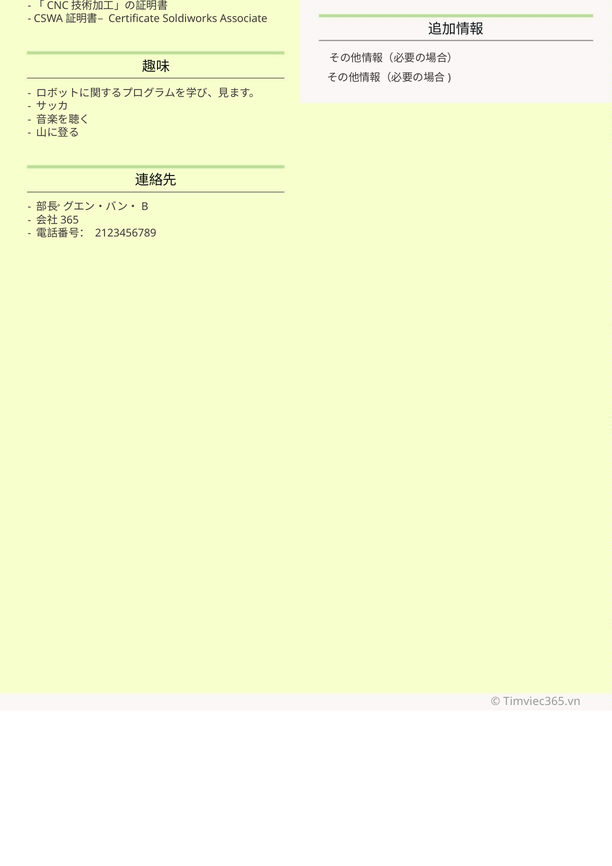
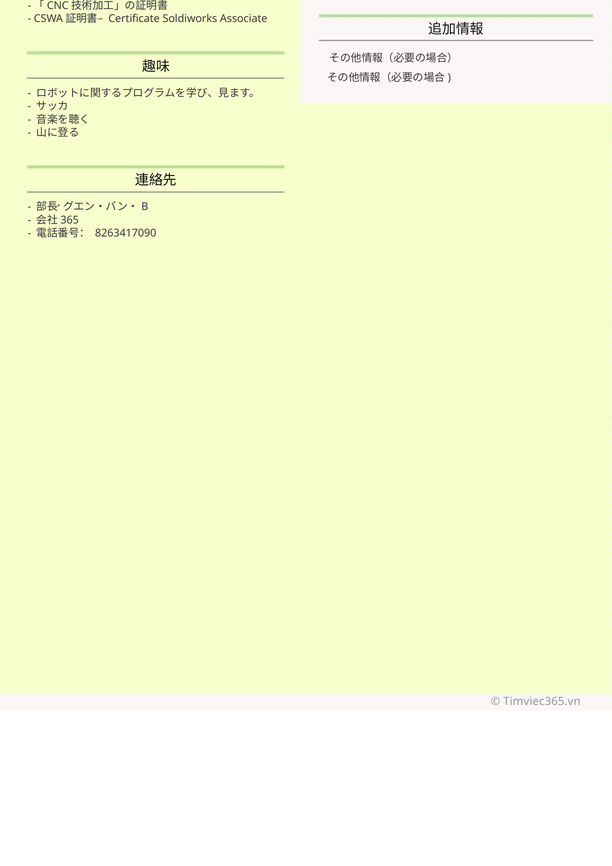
2123456789: 2123456789 -> 8263417090 (126, 233)
